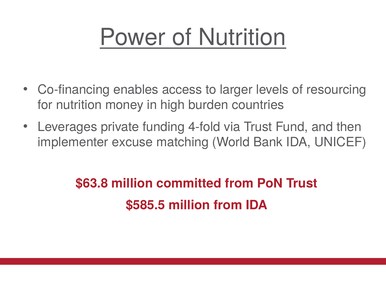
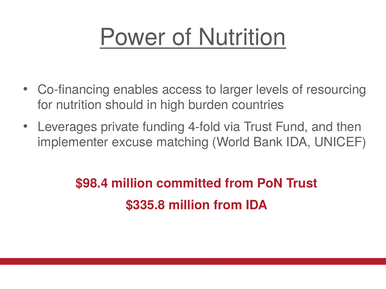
money: money -> should (124, 105)
$63.8: $63.8 -> $98.4 (92, 184)
$585.5: $585.5 -> $335.8 (145, 206)
